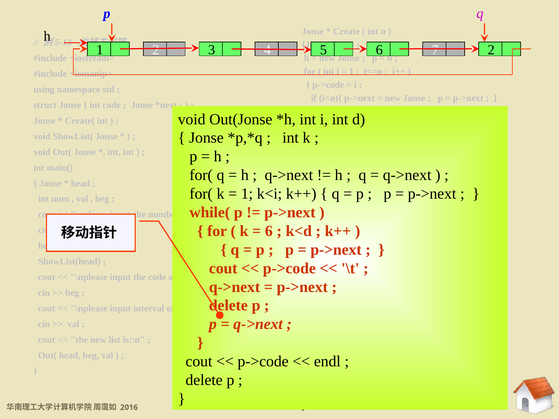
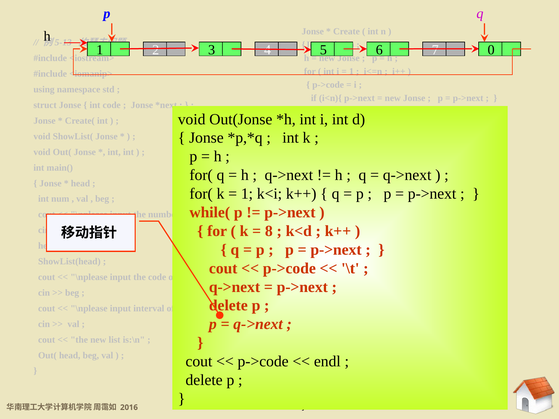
7 2: 2 -> 0 (491, 50)
6: 6 -> 8 (269, 231)
